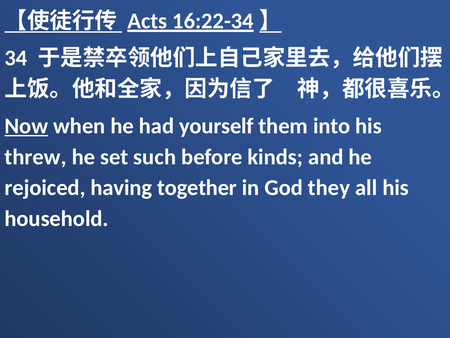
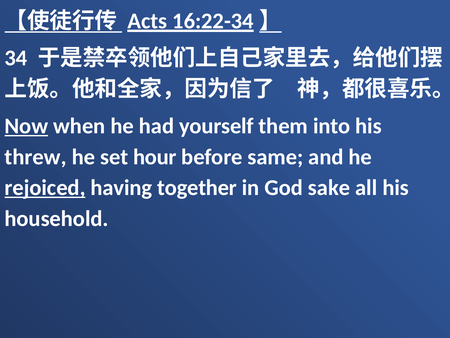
such: such -> hour (155, 157)
kinds: kinds -> same (275, 157)
rejoiced underline: none -> present (45, 187)
they: they -> sake (329, 187)
